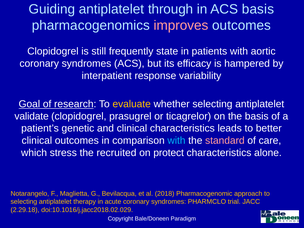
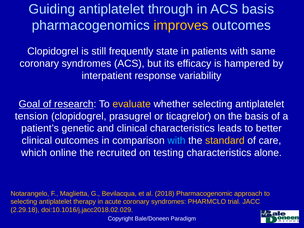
improves colour: pink -> yellow (181, 25)
aortic: aortic -> same (263, 51)
validate: validate -> tension (31, 116)
standard colour: pink -> yellow (225, 141)
stress: stress -> online (63, 153)
protect: protect -> testing (169, 153)
